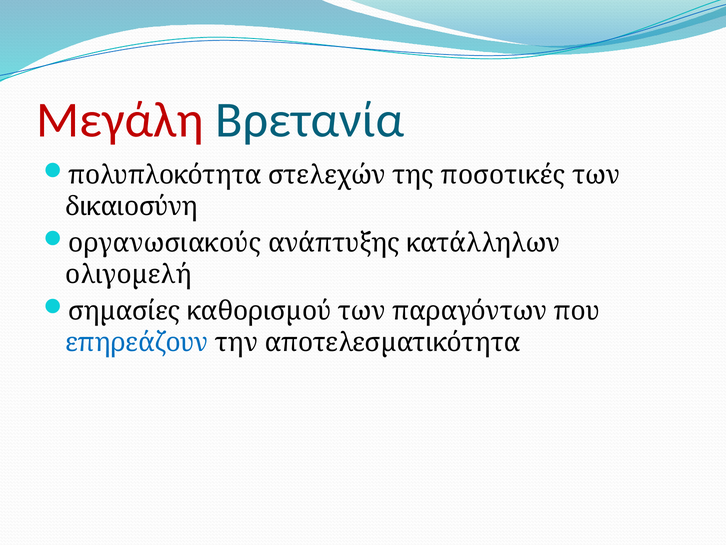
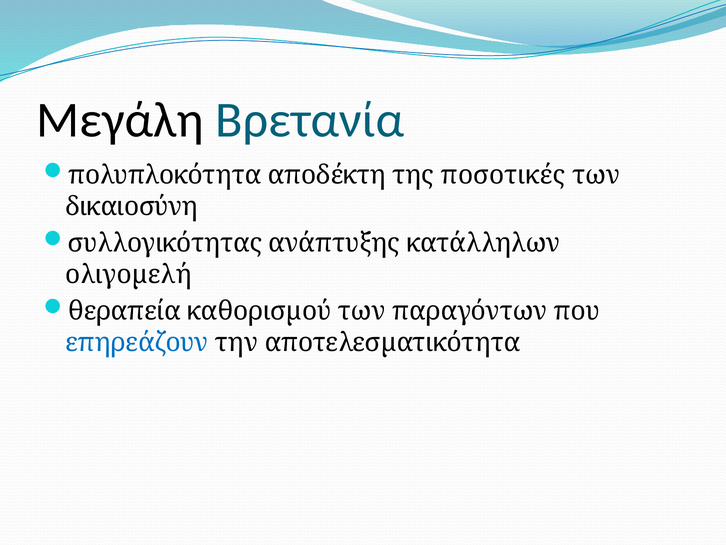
Μεγάλη colour: red -> black (120, 120)
στελεχών: στελεχών -> αποδέκτη (327, 175)
οργανωσιακούς: οργανωσιακούς -> συλλογικότητας (165, 243)
σηµασίες: σηµασίες -> θεραπεία (124, 311)
